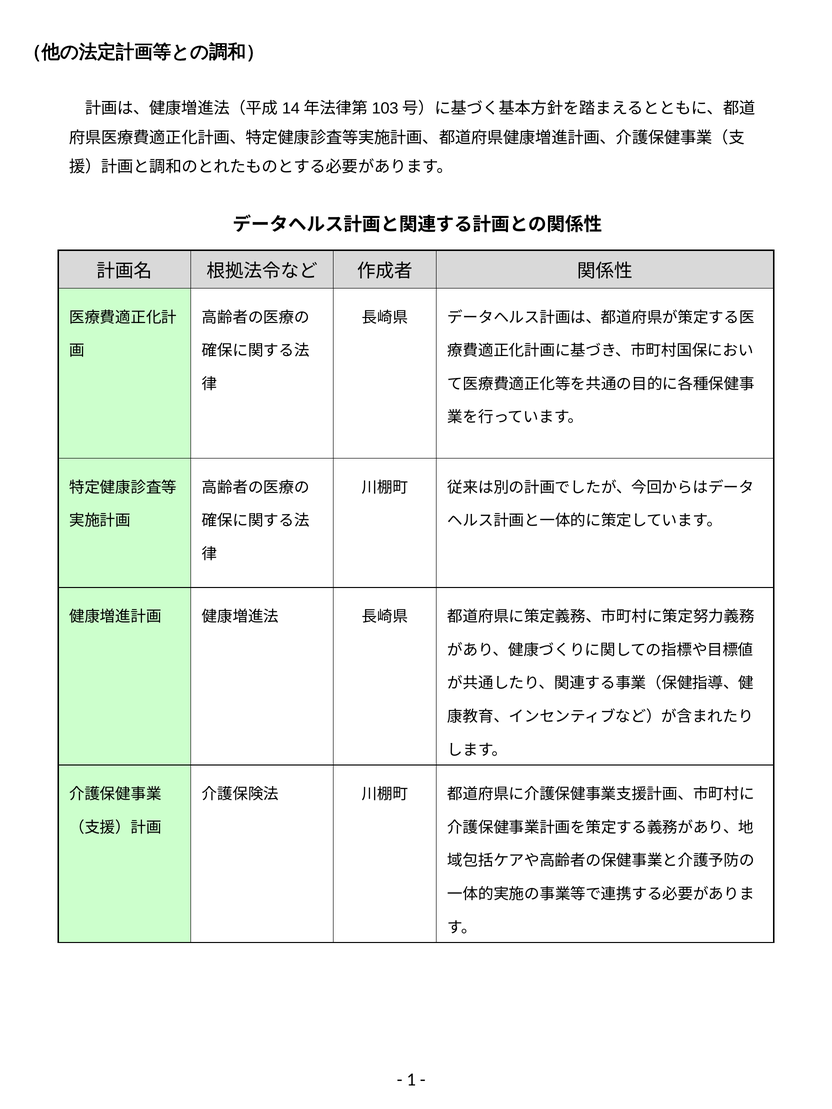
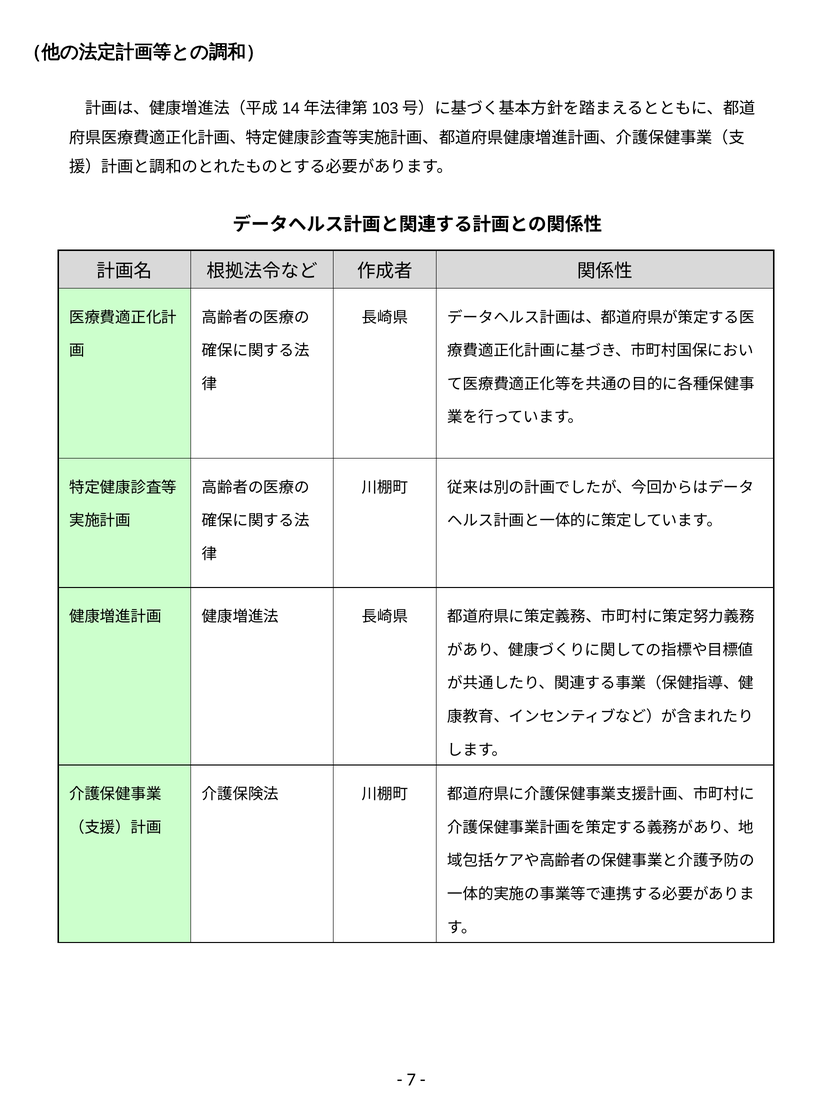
1: 1 -> 7 (411, 1080)
